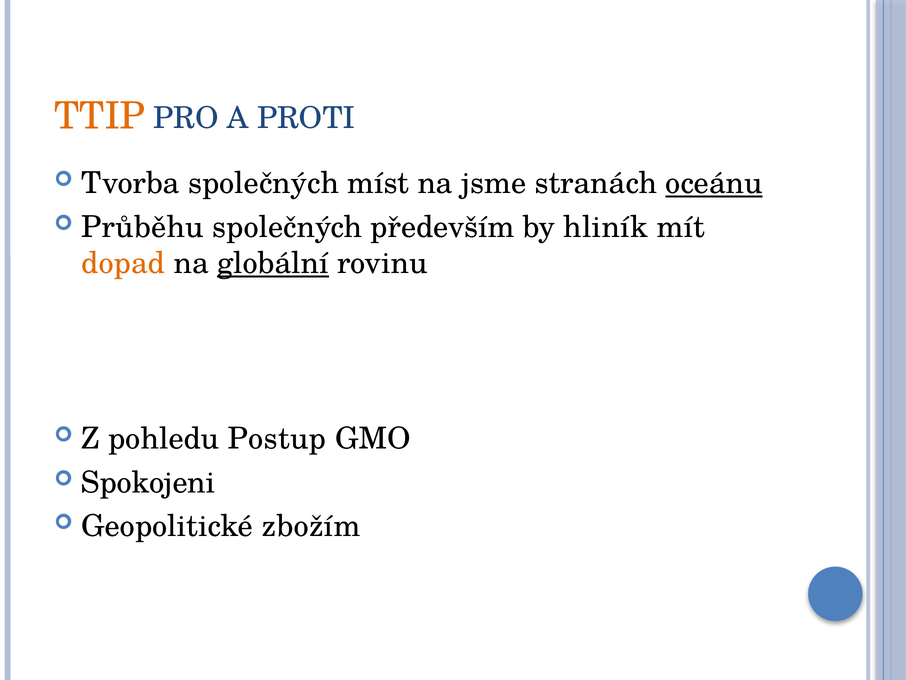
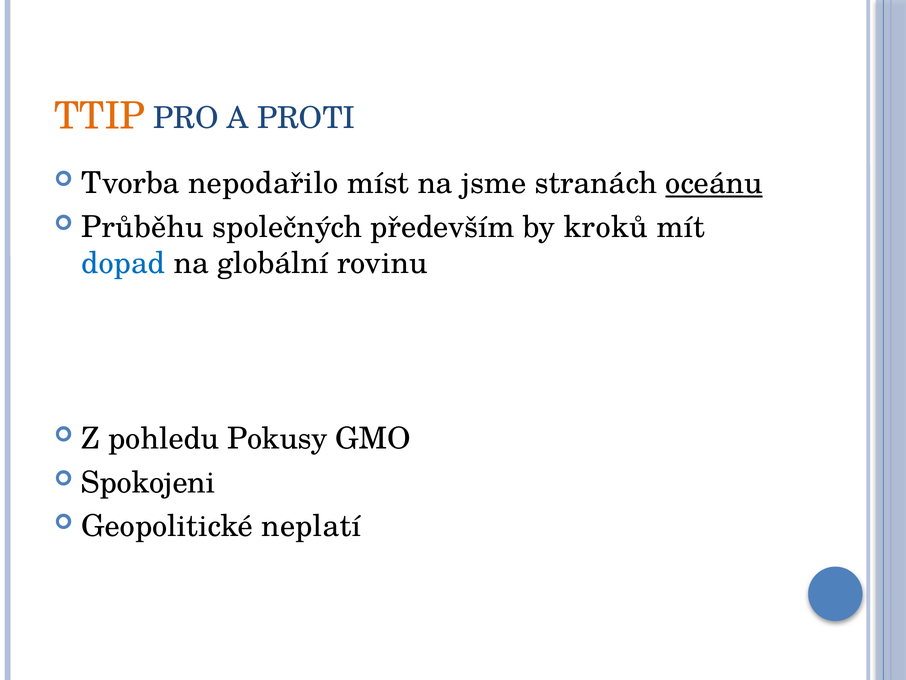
Tvorba společných: společných -> nepodařilo (263, 183)
hliník: hliník -> kroků (606, 227)
dopad colour: orange -> blue (123, 263)
globální underline: present -> none (273, 263)
Postup: Postup -> Pokusy (277, 439)
zbožím: zbožím -> neplatí (311, 526)
